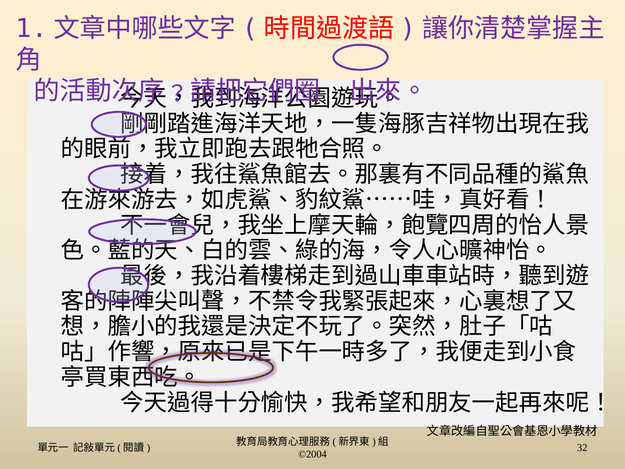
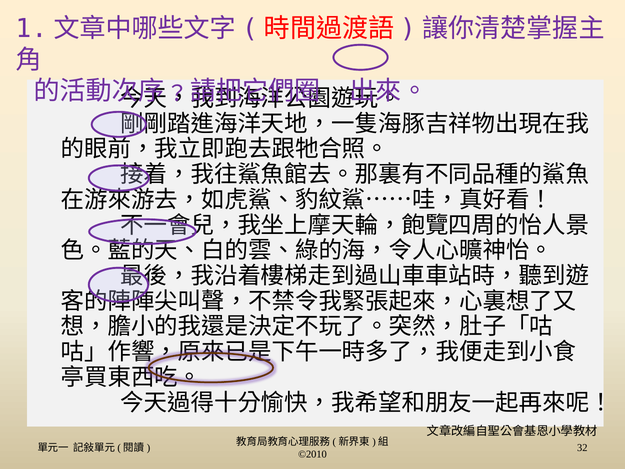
©2004: ©2004 -> ©2010 (312, 454)
